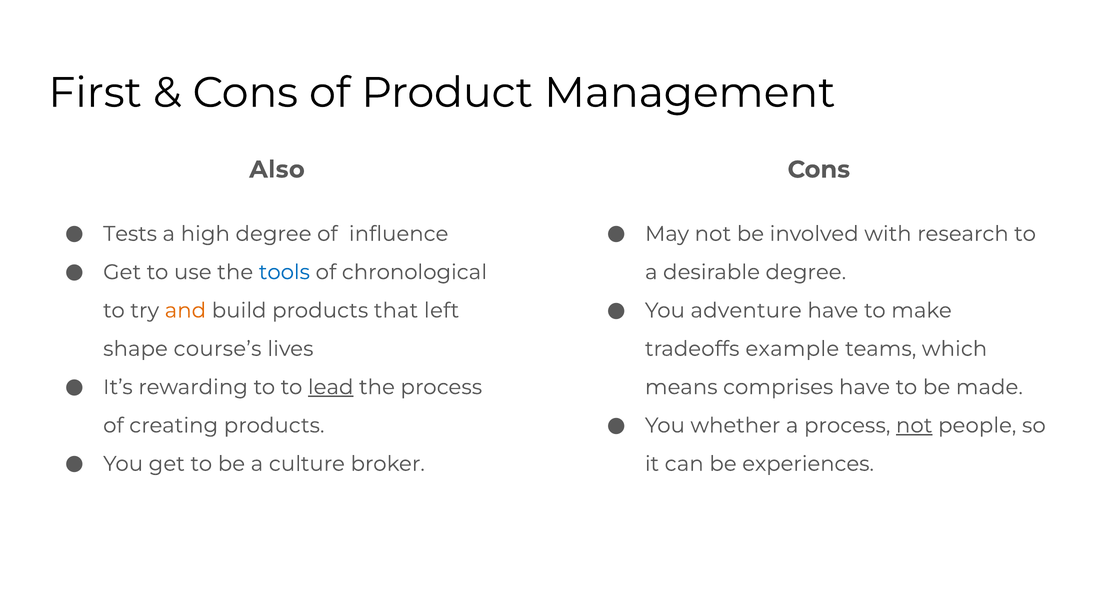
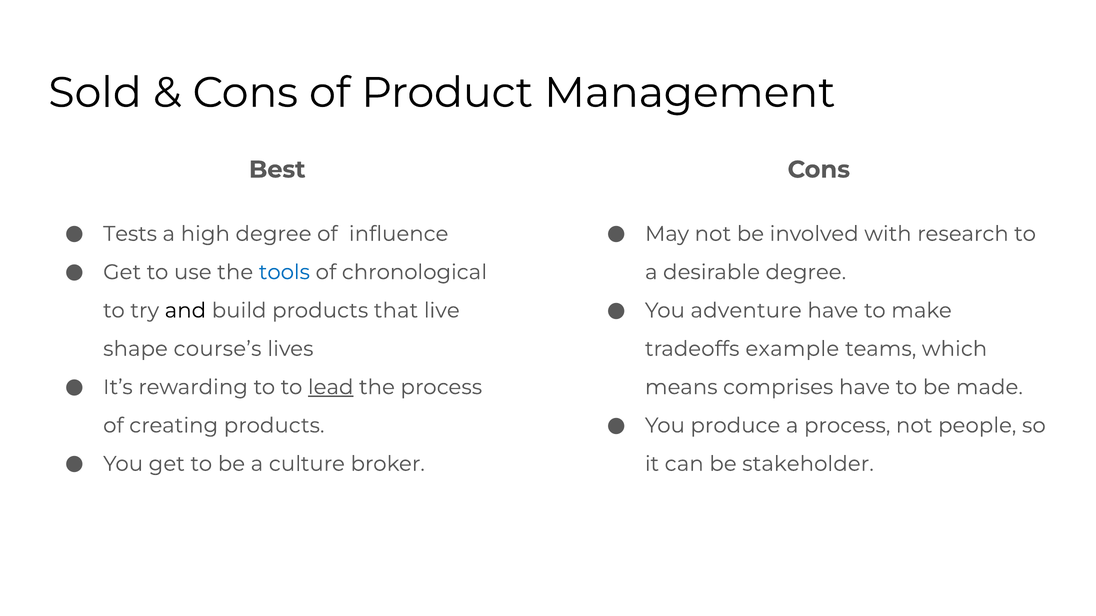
First: First -> Sold (95, 93)
Also: Also -> Best (277, 170)
and colour: orange -> black (185, 311)
left: left -> live (442, 311)
whether: whether -> produce (735, 426)
not underline: present -> none (914, 426)
experiences: experiences -> stakeholder (808, 464)
